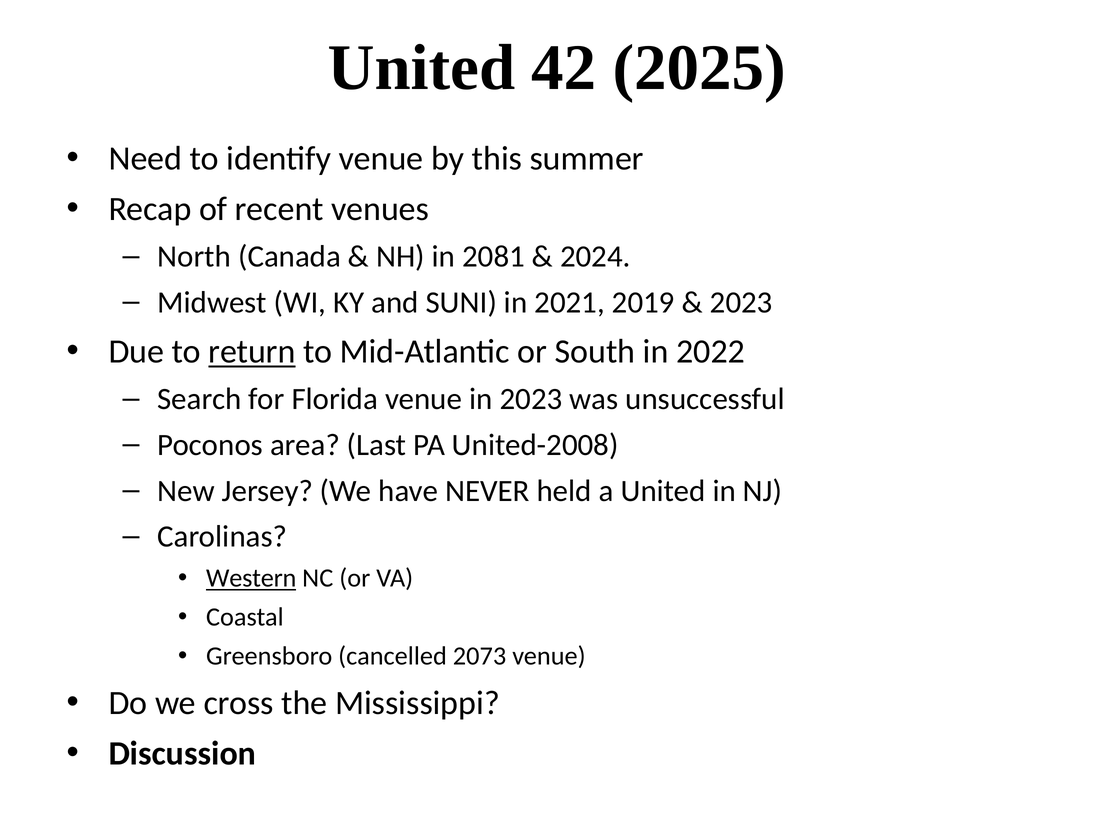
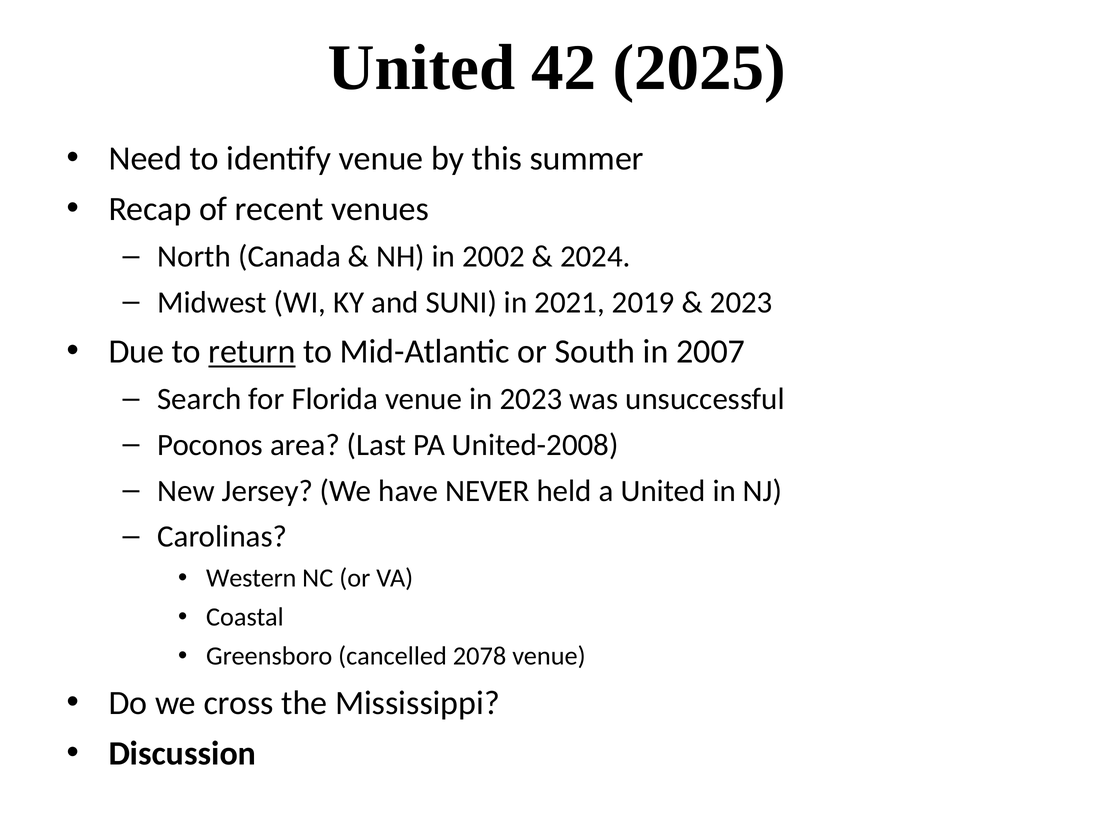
2081: 2081 -> 2002 (494, 257)
2022: 2022 -> 2007 (711, 351)
Western underline: present -> none (251, 578)
2073: 2073 -> 2078 (480, 656)
